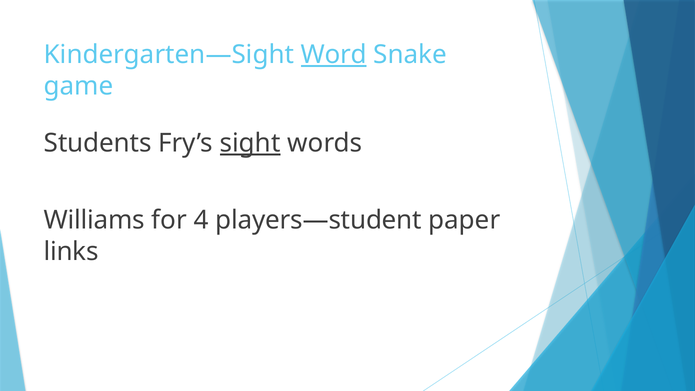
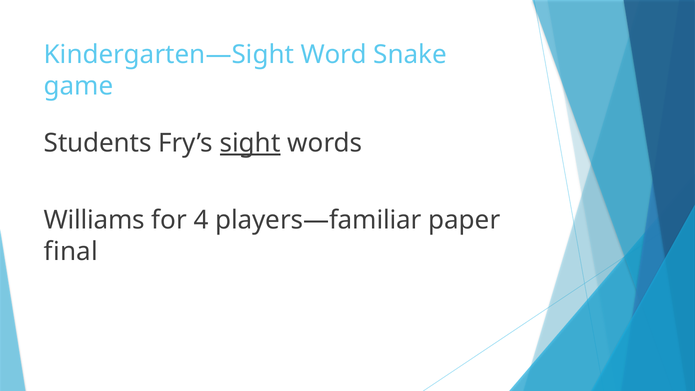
Word underline: present -> none (334, 55)
players—student: players—student -> players—familiar (318, 220)
links: links -> final (71, 252)
